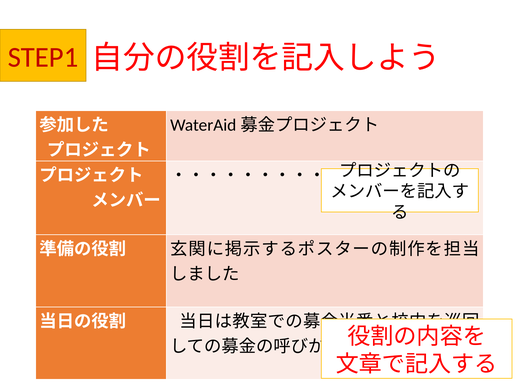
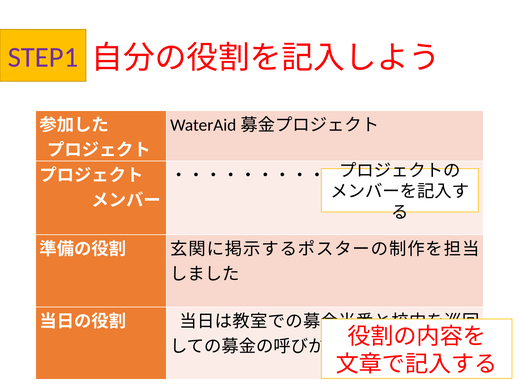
STEP1 colour: red -> purple (43, 57)
